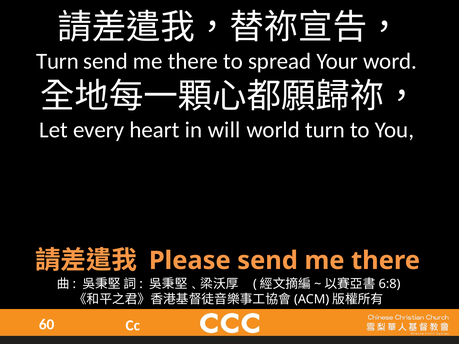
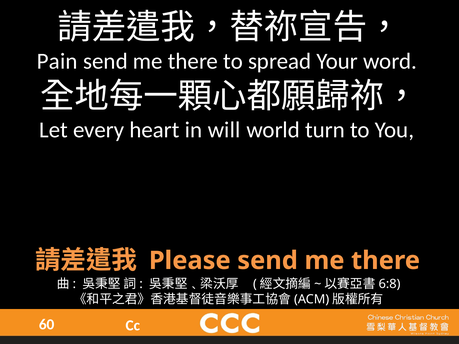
Turn: Turn -> Pain (57, 61)
